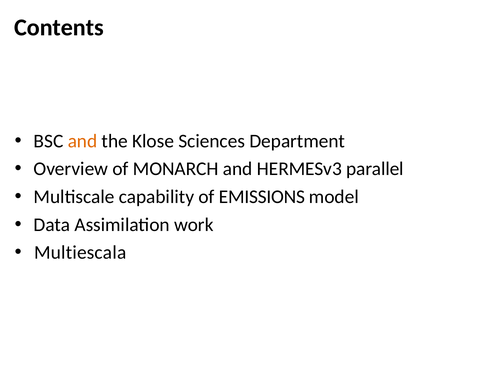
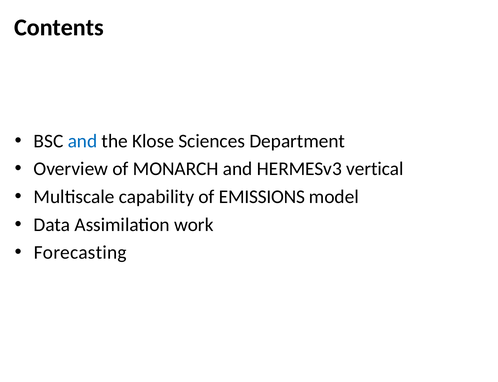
and colour: orange -> blue (83, 141)
parallel: parallel -> vertical (375, 169)
Multiescala: Multiescala -> Forecasting (80, 253)
